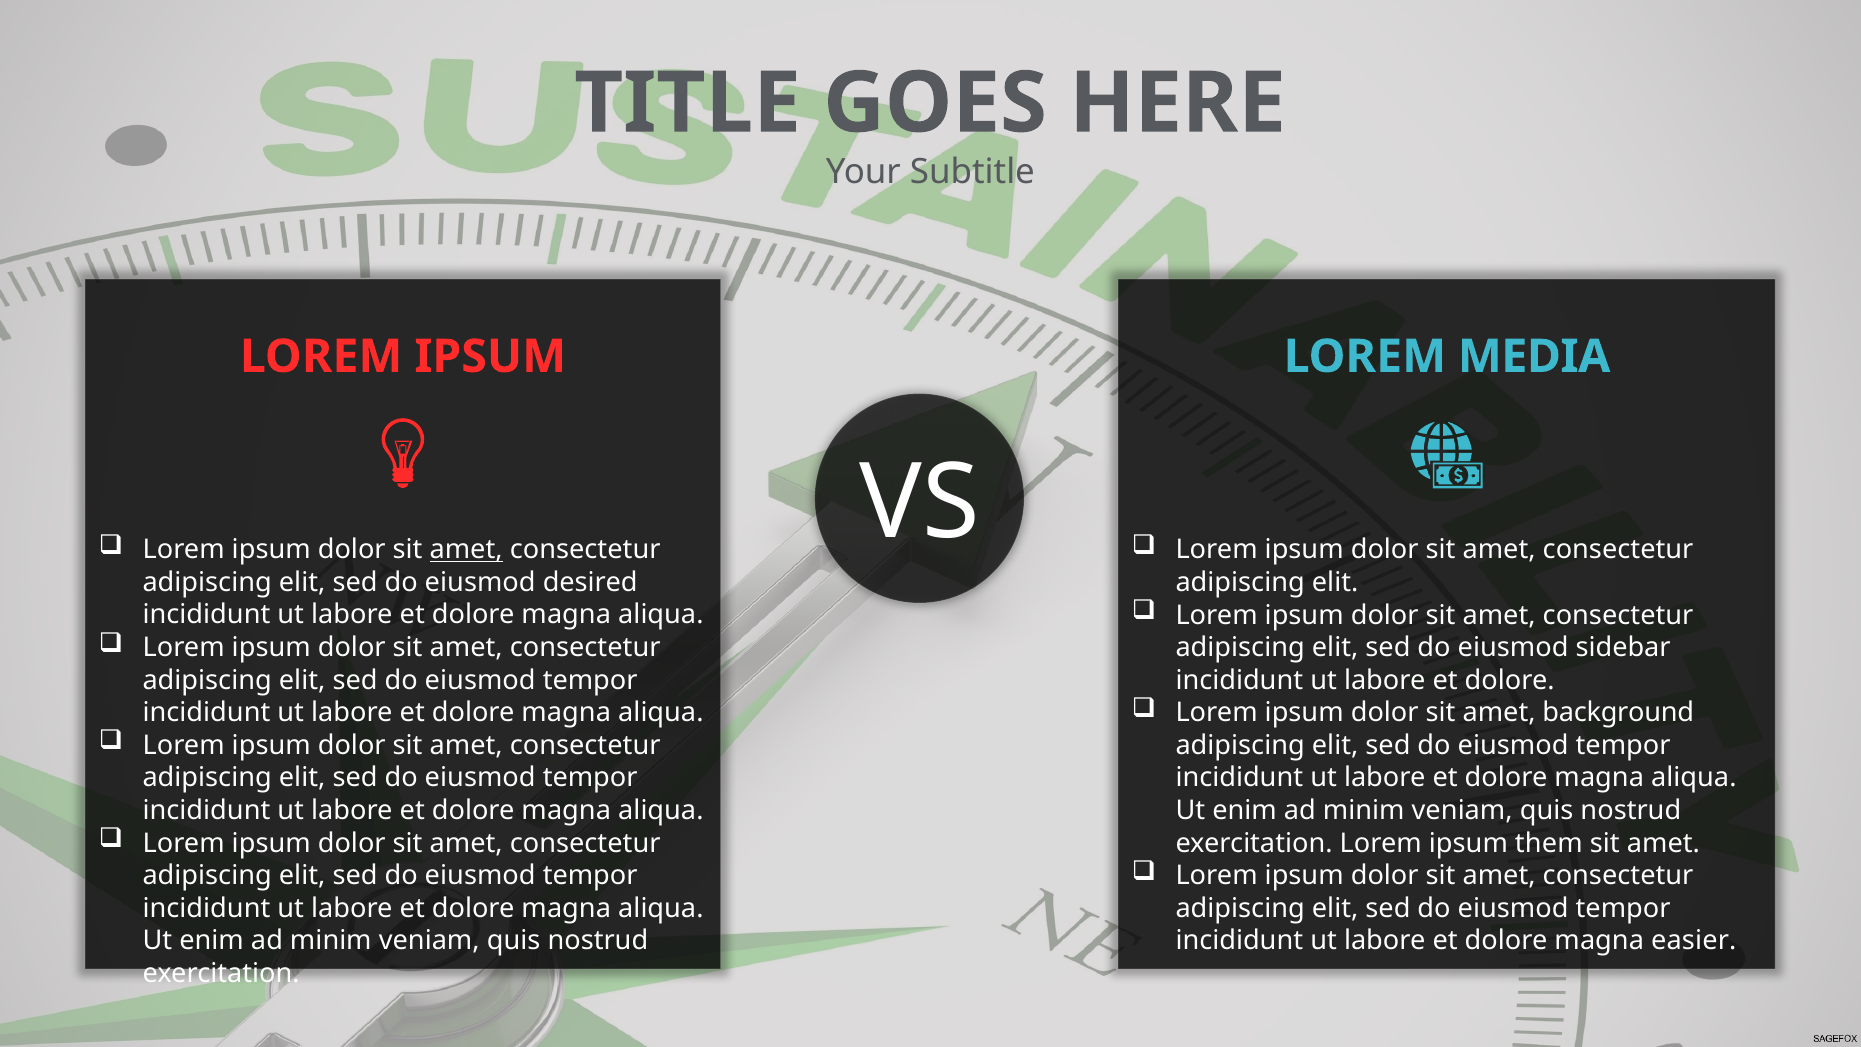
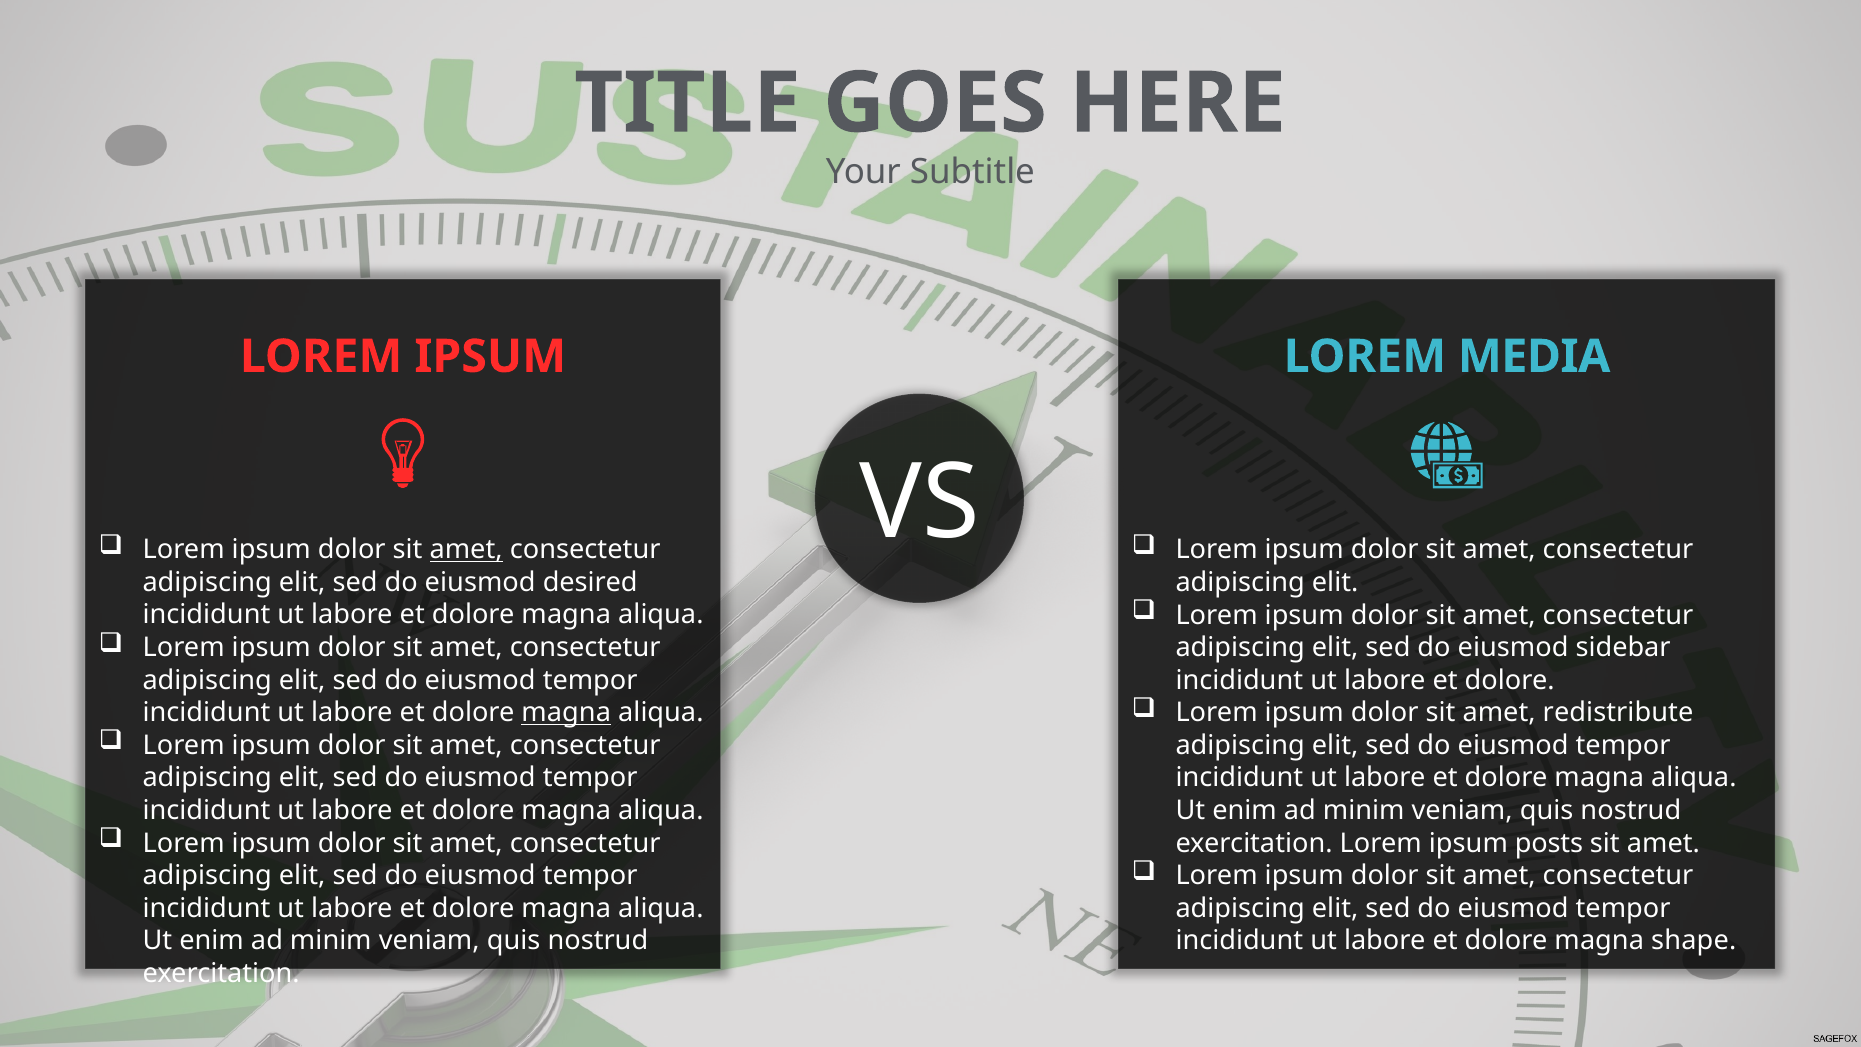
background: background -> redistribute (1618, 713)
magna underline: none -> present (566, 713)
them: them -> posts (1549, 843)
easier: easier -> shape (1694, 941)
